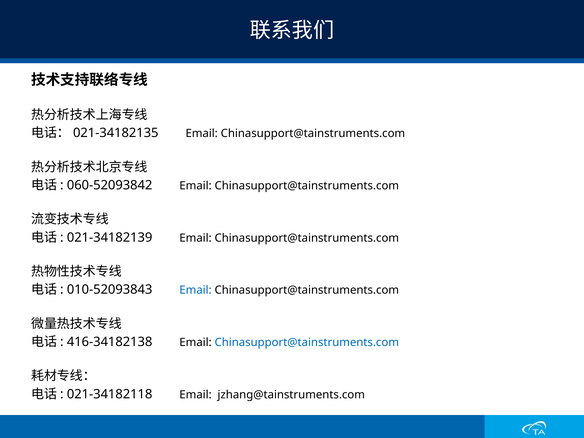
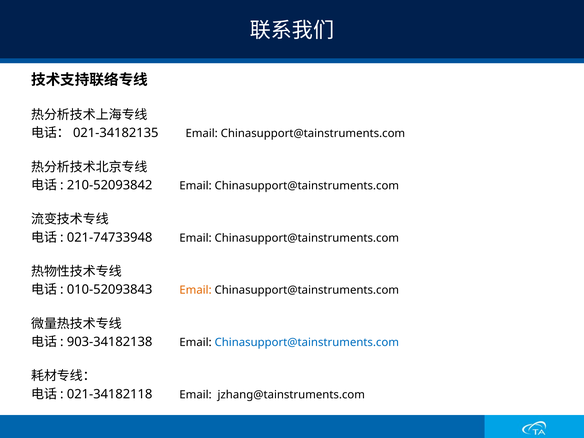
060-52093842: 060-52093842 -> 210-52093842 (110, 185)
021-34182139: 021-34182139 -> 021-74733948 (110, 237)
Email colour: blue -> orange (196, 290)
416-34182138: 416-34182138 -> 903-34182138 (110, 342)
